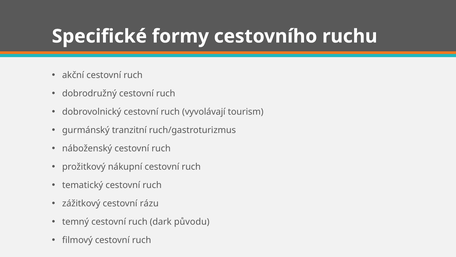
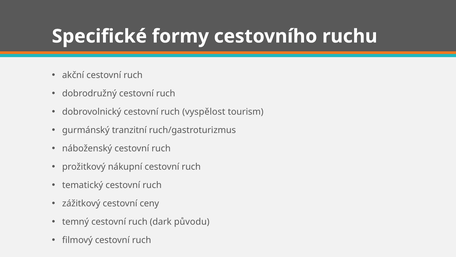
vyvolávají: vyvolávají -> vyspělost (204, 112)
rázu: rázu -> ceny (149, 203)
